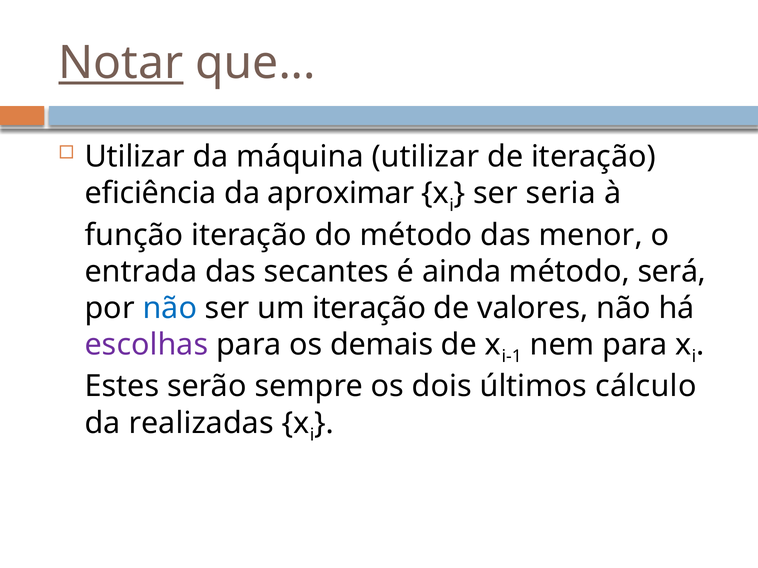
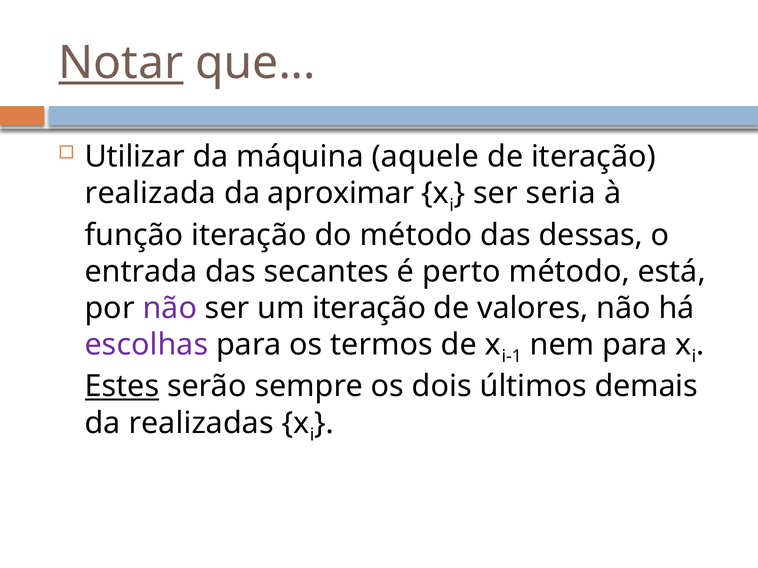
máquina utilizar: utilizar -> aquele (425, 157)
eficiência: eficiência -> realizada (150, 193)
menor: menor -> dessas (591, 235)
ainda: ainda -> perto (462, 272)
será: será -> está (672, 272)
não colour: blue -> purple (170, 308)
demais: demais -> termos (382, 345)
Estes underline: none -> present (122, 387)
cálculo: cálculo -> demais (646, 387)
